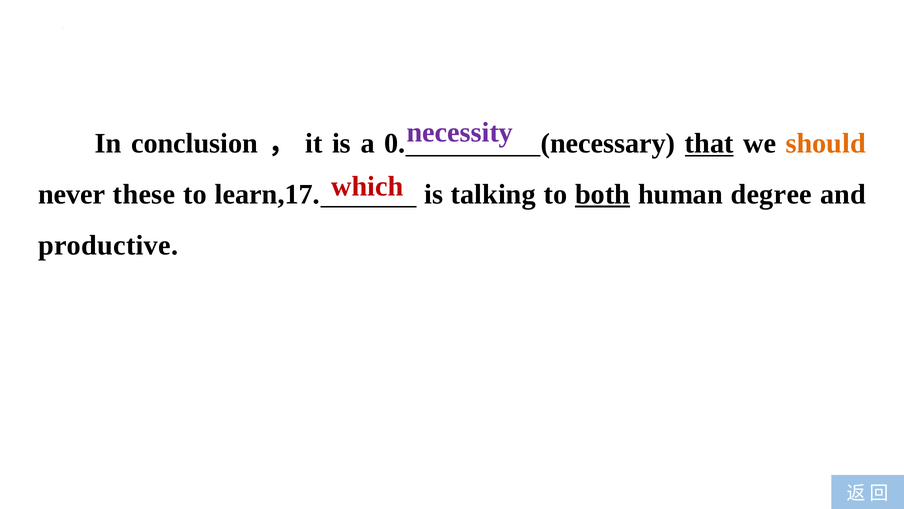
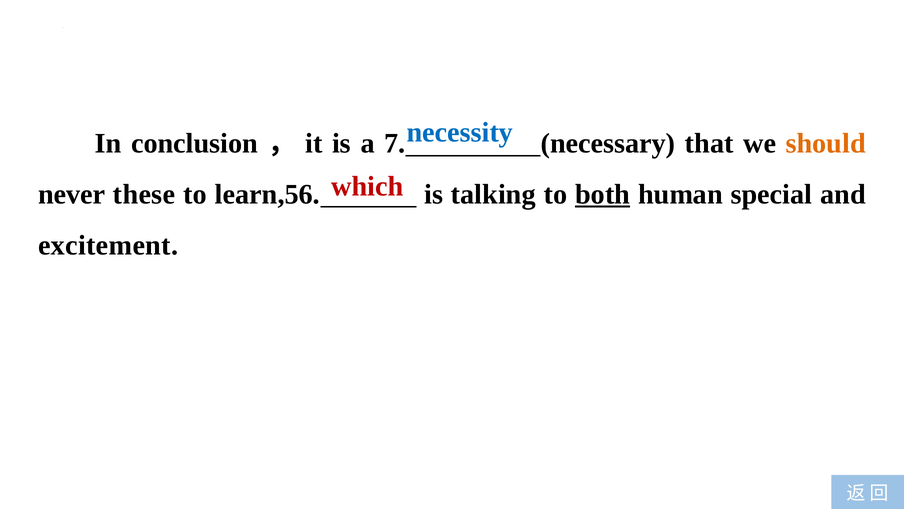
necessity colour: purple -> blue (460, 132)
0: 0 -> 7 (395, 143)
that underline: present -> none (709, 143)
learn,17: learn,17 -> learn,56 (267, 194)
degree: degree -> special (771, 194)
productive: productive -> excitement (108, 245)
